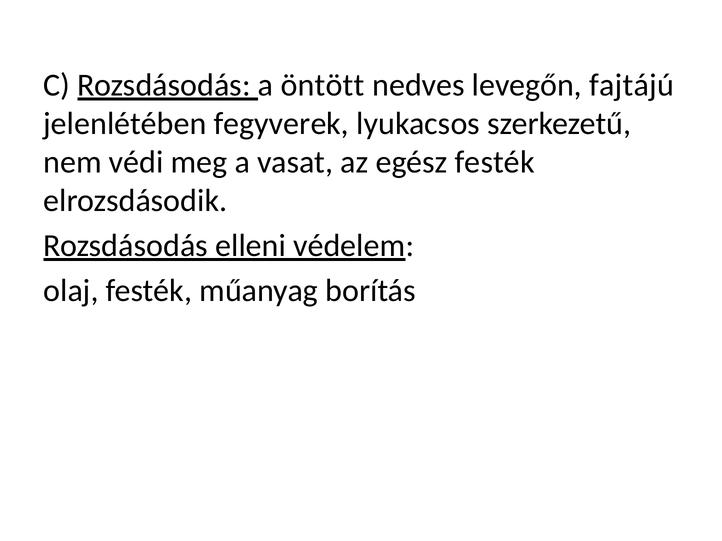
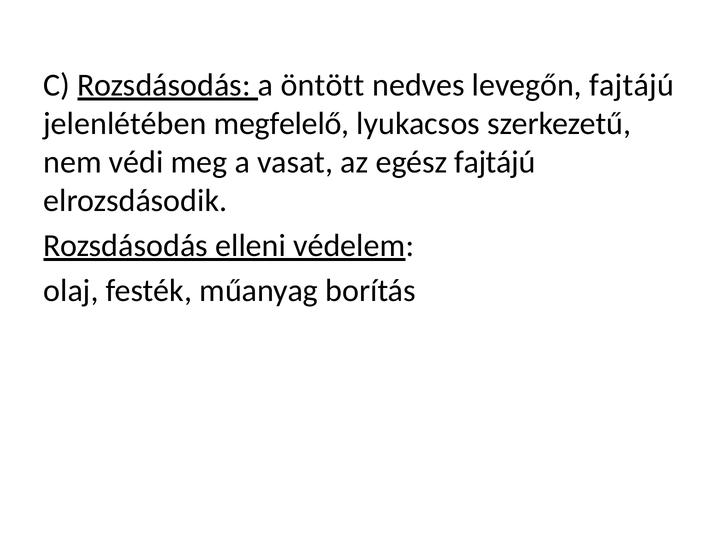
fegyverek: fegyverek -> megfelelő (281, 124)
egész festék: festék -> fajtájú (495, 163)
